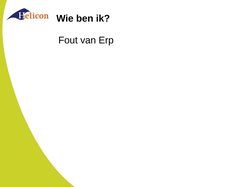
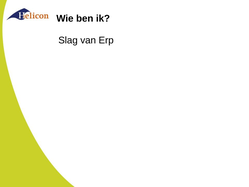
Fout: Fout -> Slag (68, 40)
